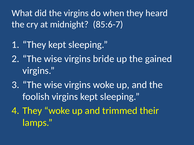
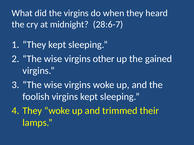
85:6-7: 85:6-7 -> 28:6-7 (108, 24)
bride: bride -> other (104, 59)
